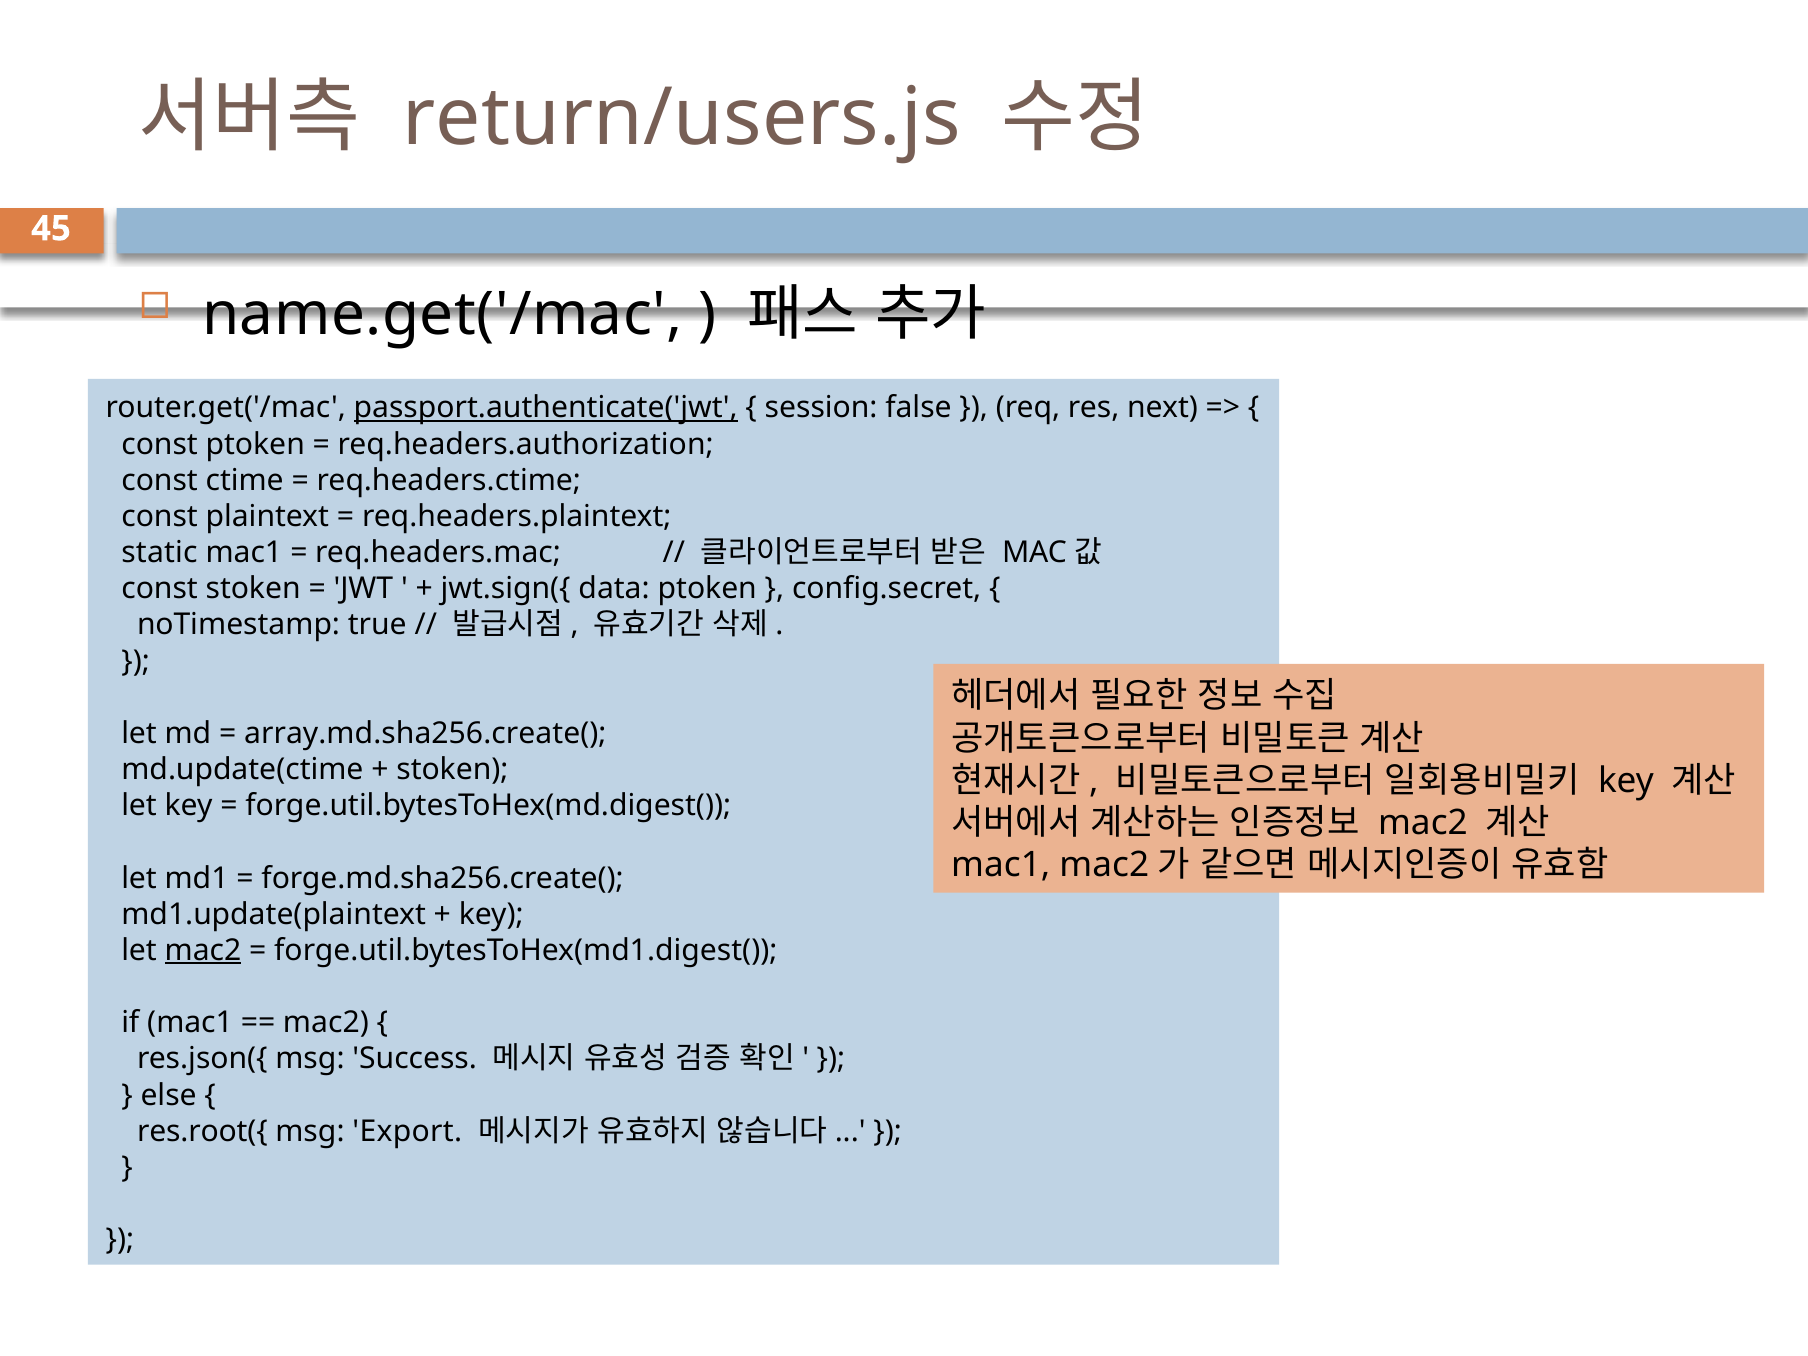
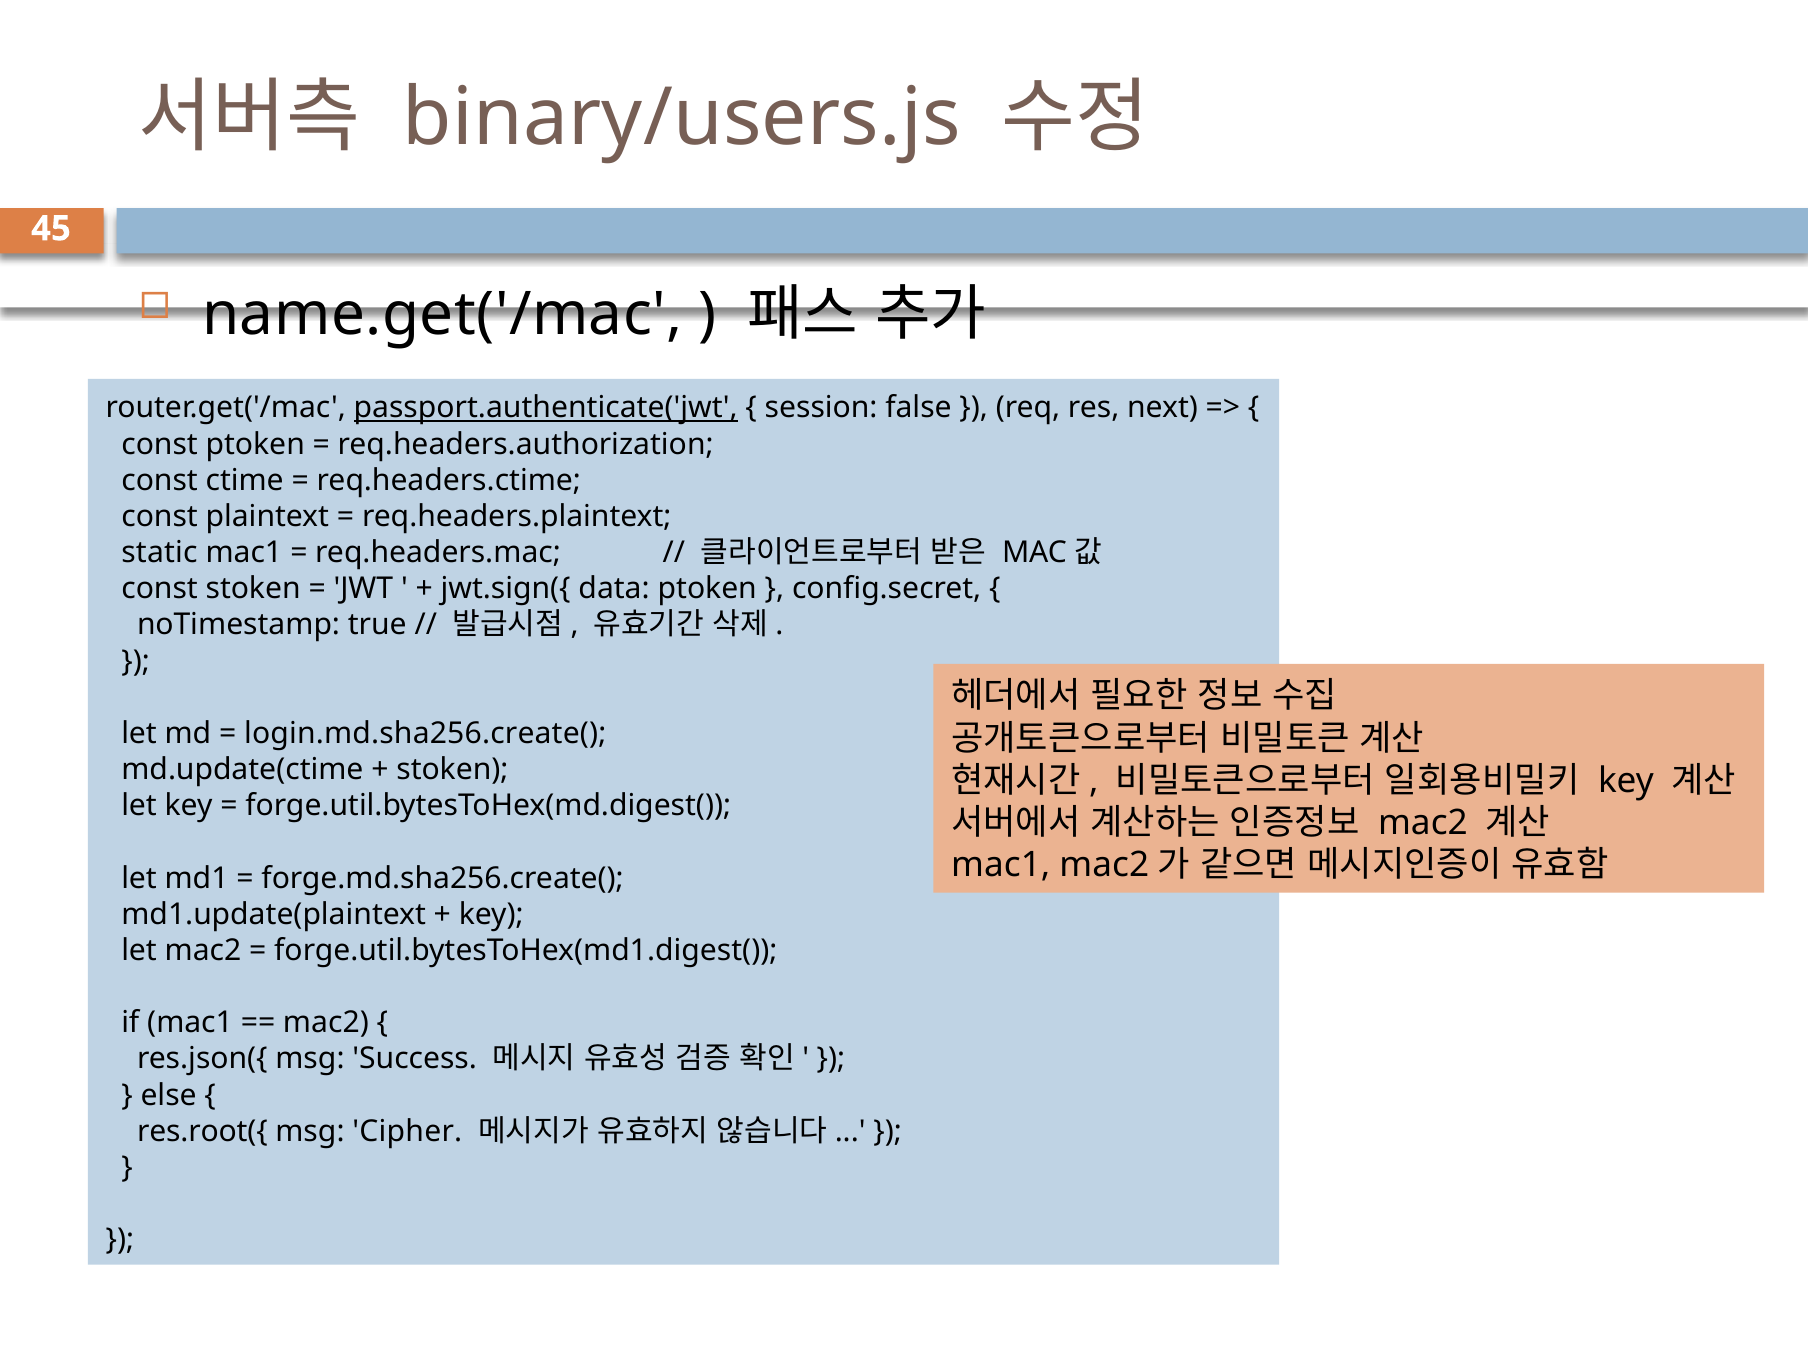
return/users.js: return/users.js -> binary/users.js (682, 118)
array.md.sha256.create(: array.md.sha256.create( -> login.md.sha256.create( (425, 733)
mac2 underline: present -> none (203, 950)
Export: Export -> Cipher (407, 1131)
